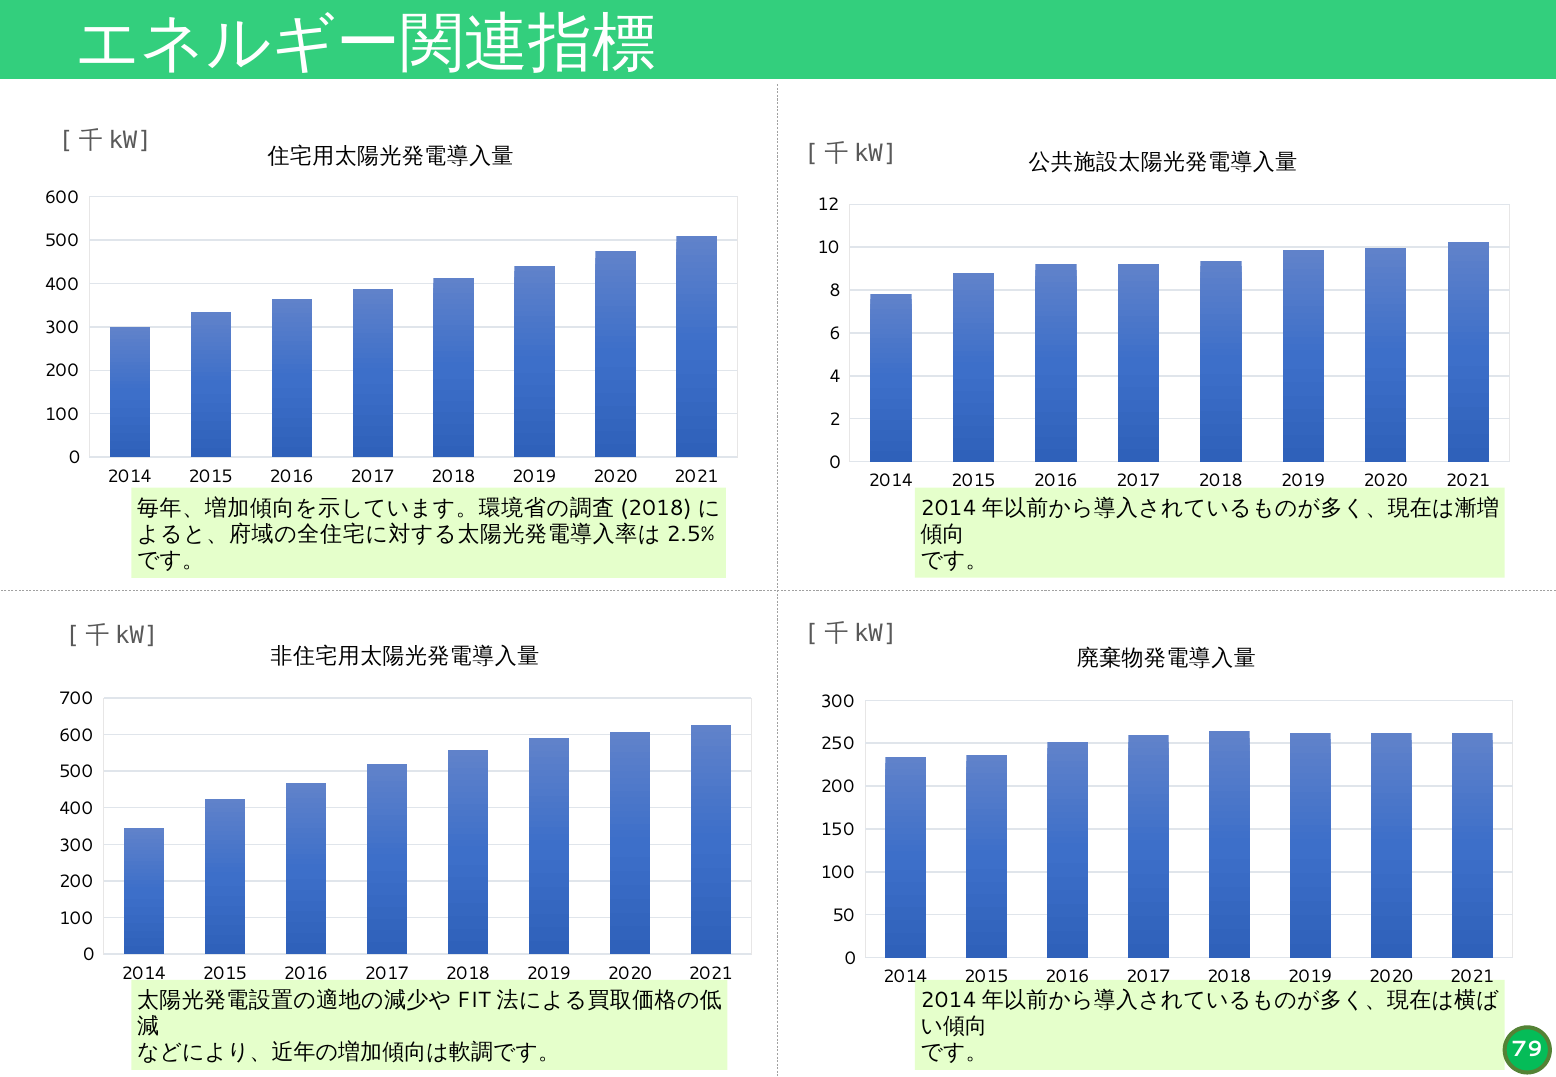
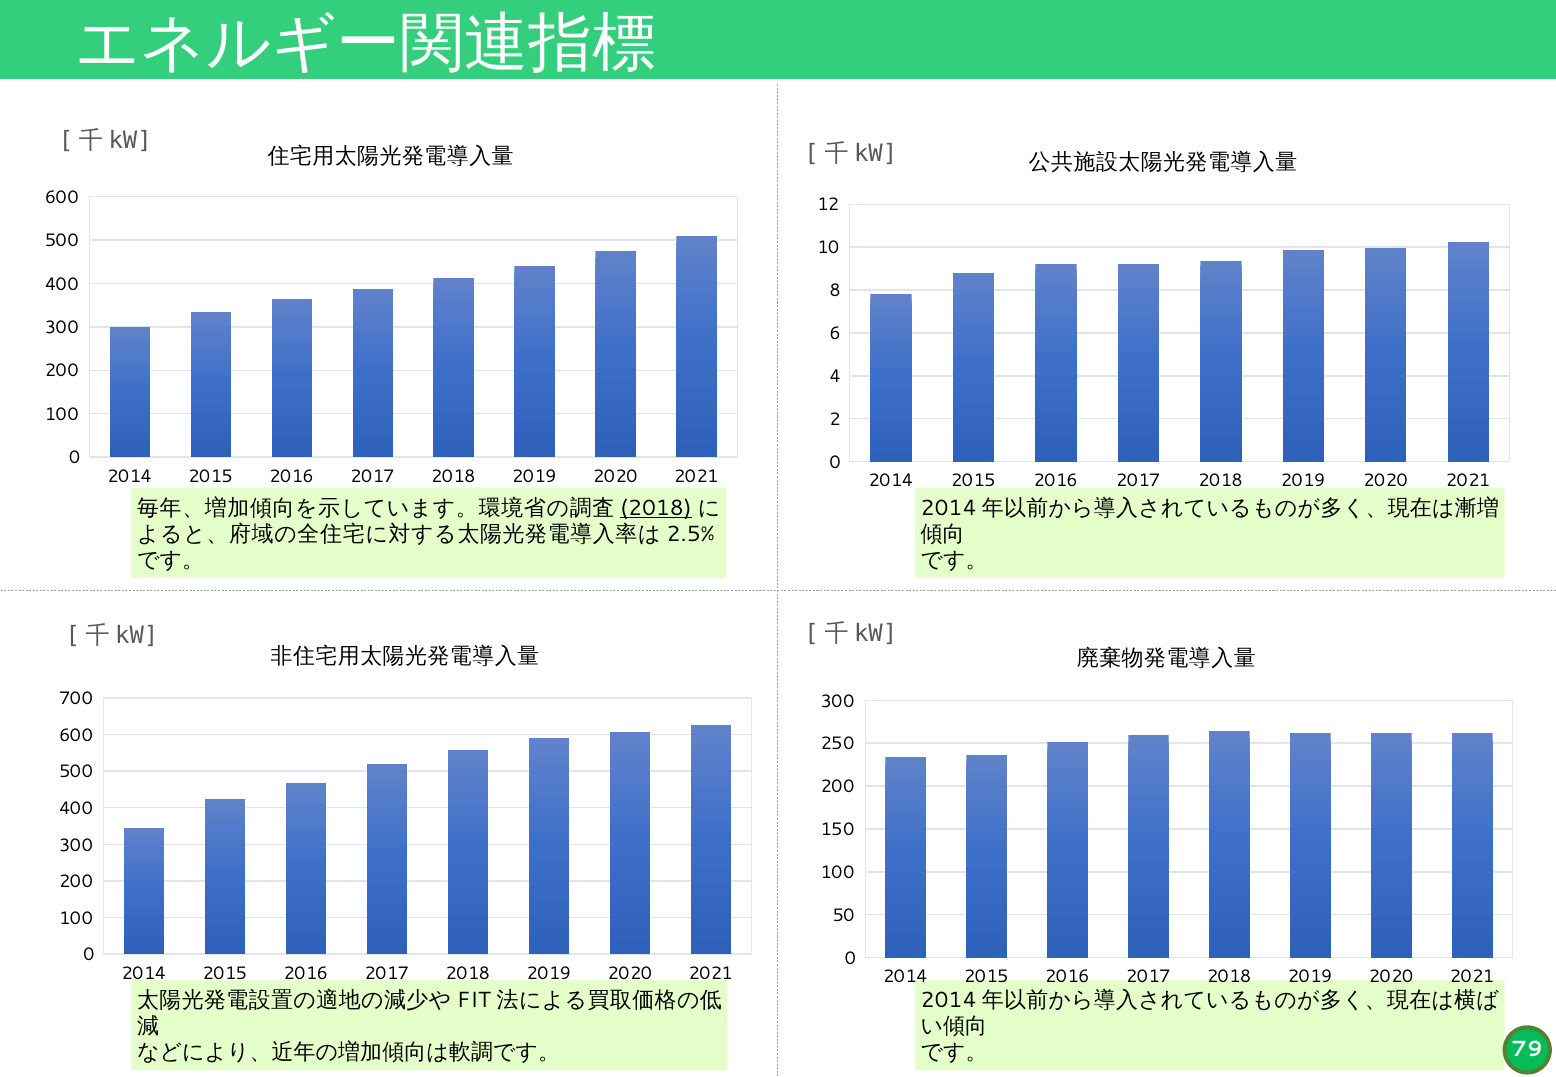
2018 underline: none -> present (656, 508)
